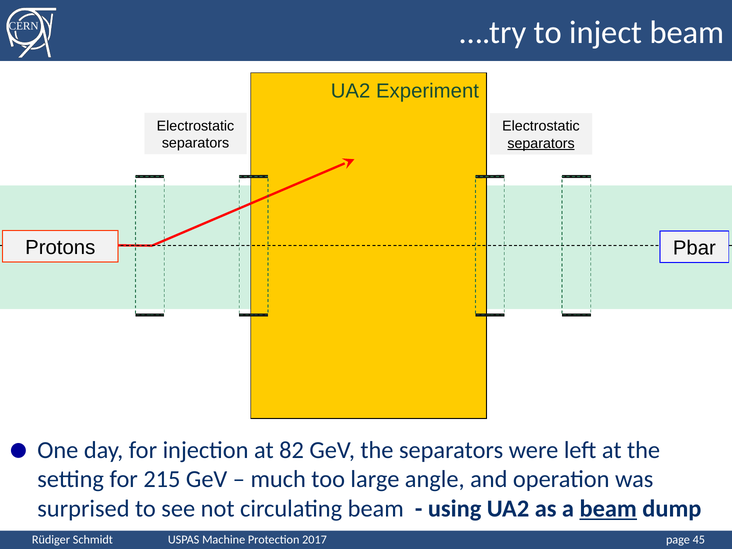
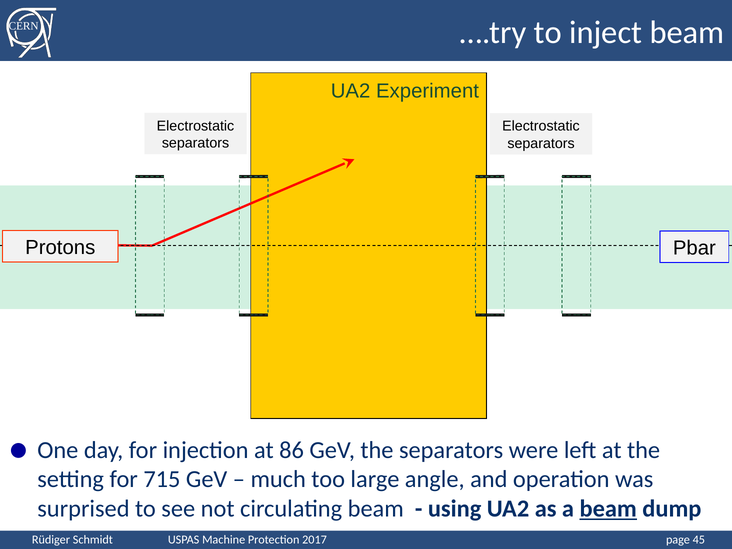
separators underline: present -> none (541, 143)
82: 82 -> 86 (292, 450)
215: 215 -> 715 (162, 479)
